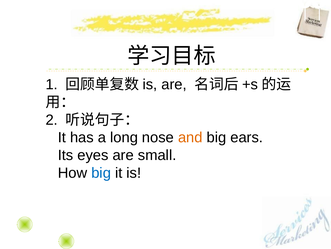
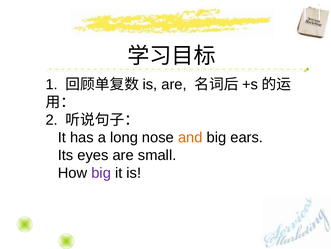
big colour: blue -> purple (101, 173)
